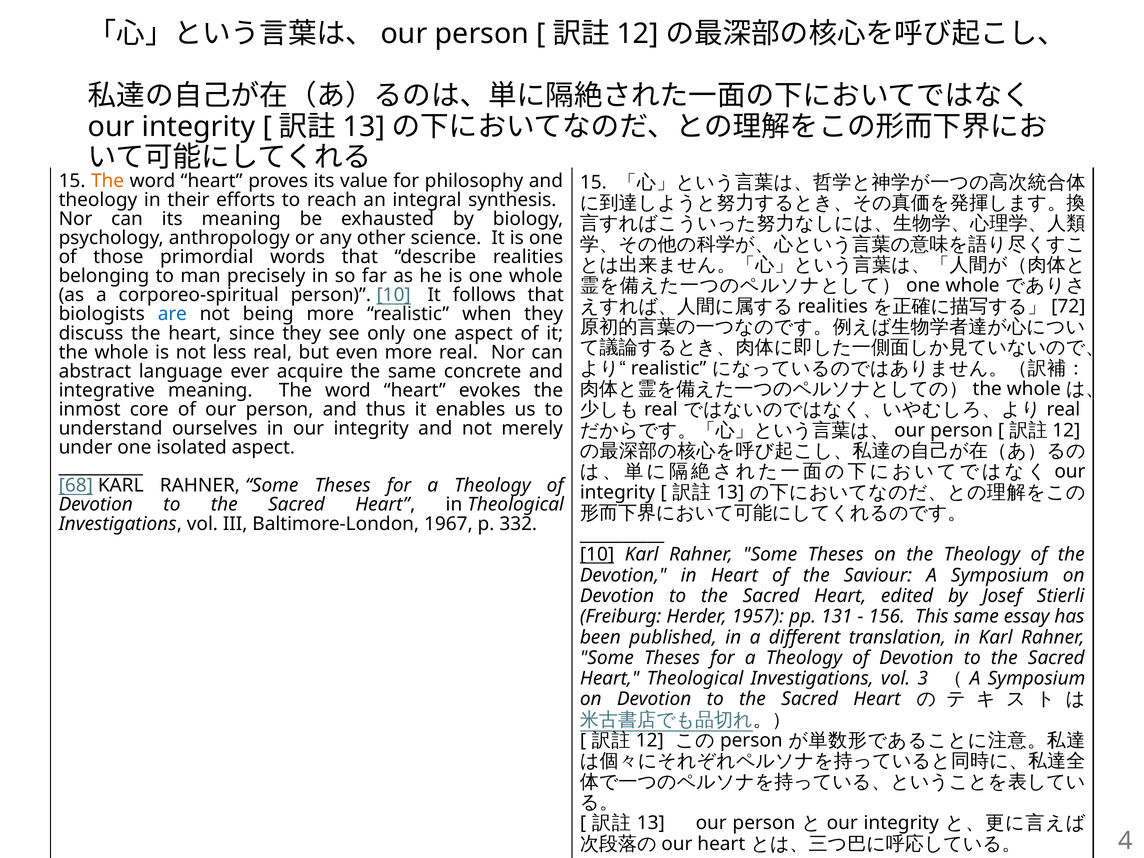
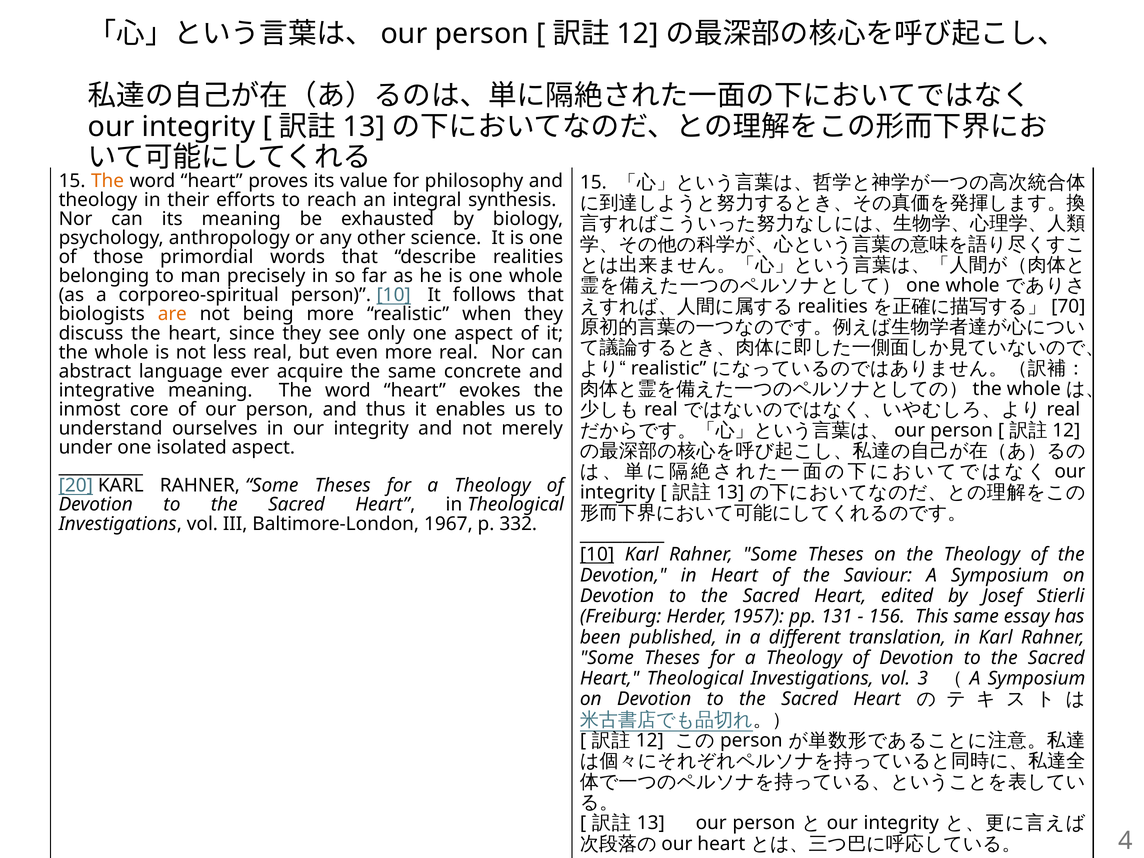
72: 72 -> 70 (1068, 306)
are colour: blue -> orange (172, 314)
68: 68 -> 20 (76, 486)
